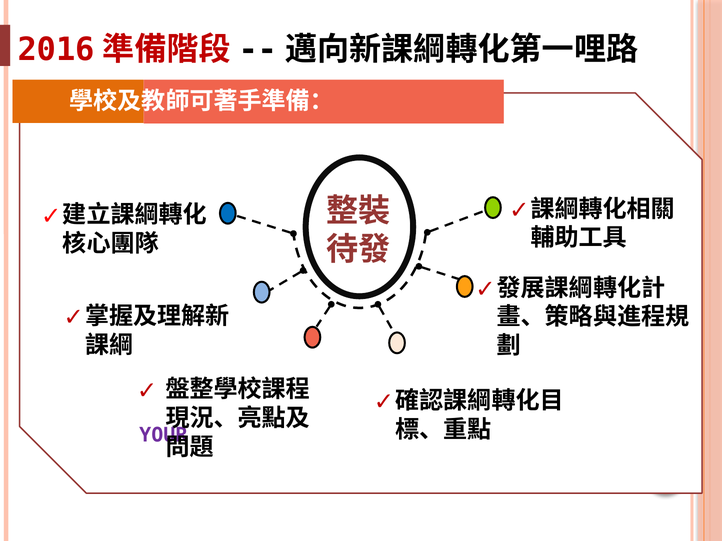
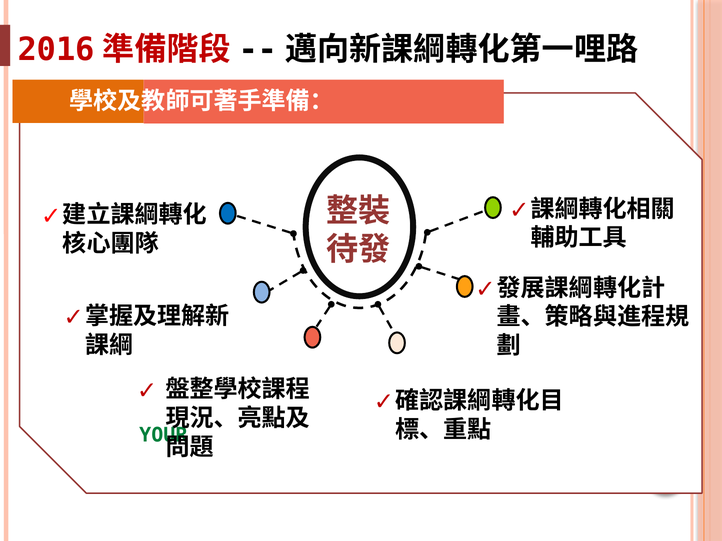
YOUR colour: purple -> green (163, 436)
